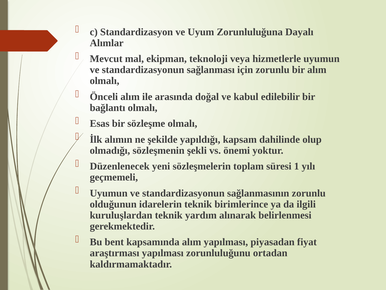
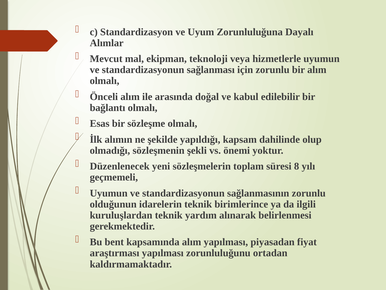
1: 1 -> 8 (297, 166)
